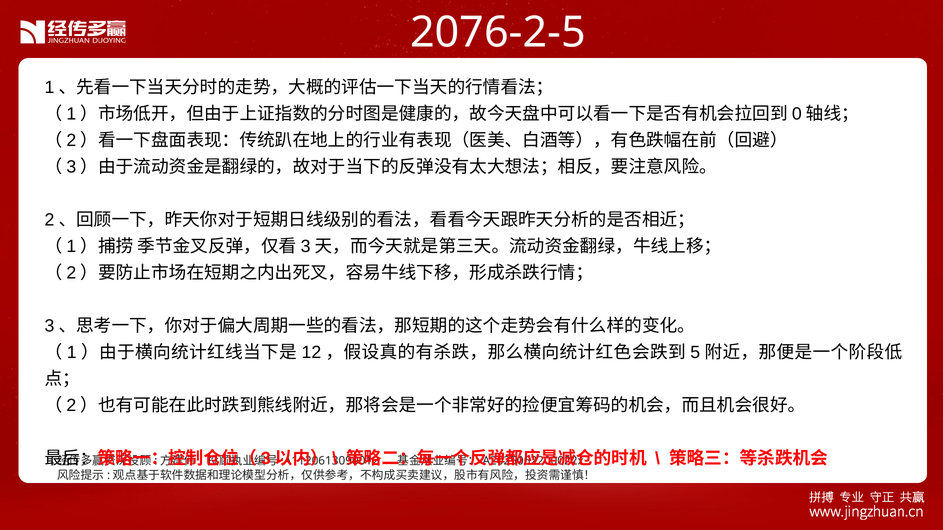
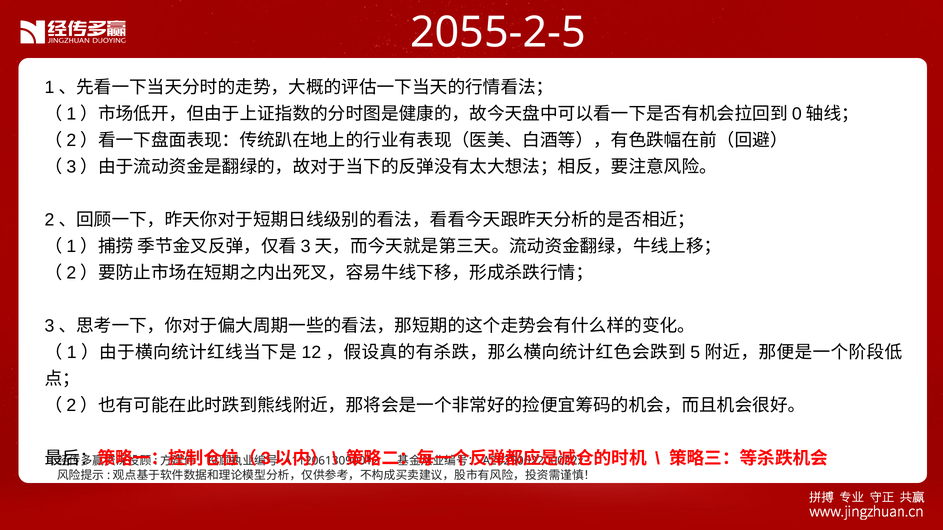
2076-2-5: 2076-2-5 -> 2055-2-5 (498, 32)
